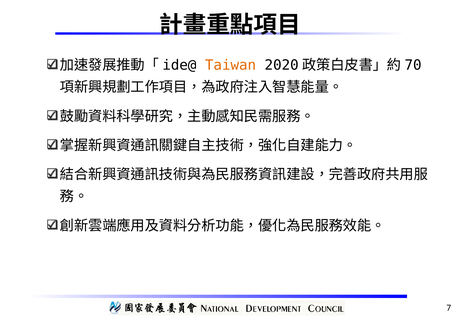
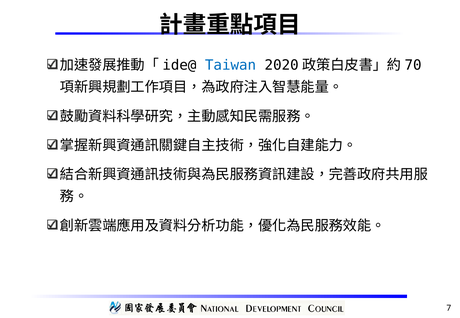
Taiwan colour: orange -> blue (231, 65)
